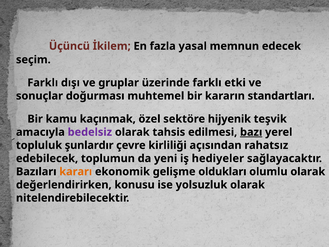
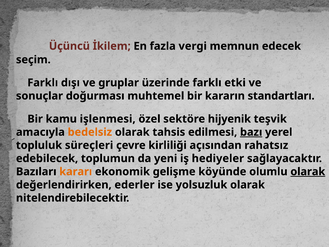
yasal: yasal -> vergi (193, 46)
kaçınmak: kaçınmak -> işlenmesi (108, 119)
bedelsiz colour: purple -> orange (90, 132)
şunlardır: şunlardır -> süreçleri (89, 145)
oldukları: oldukları -> köyünde (222, 171)
olarak underline: none -> present (308, 171)
konusu: konusu -> ederler (135, 185)
